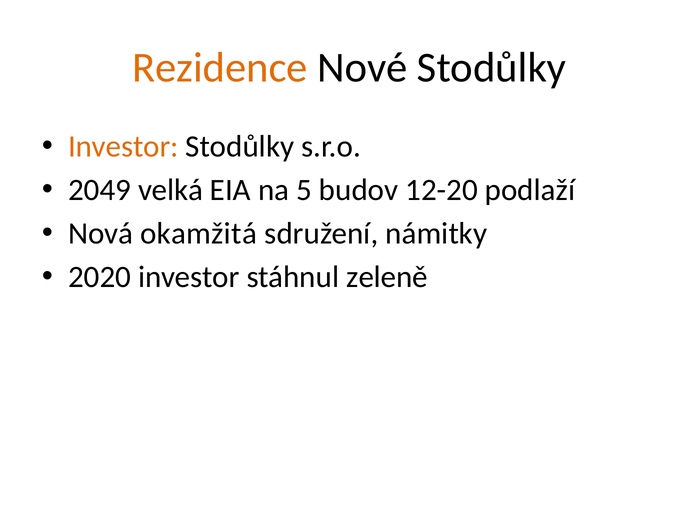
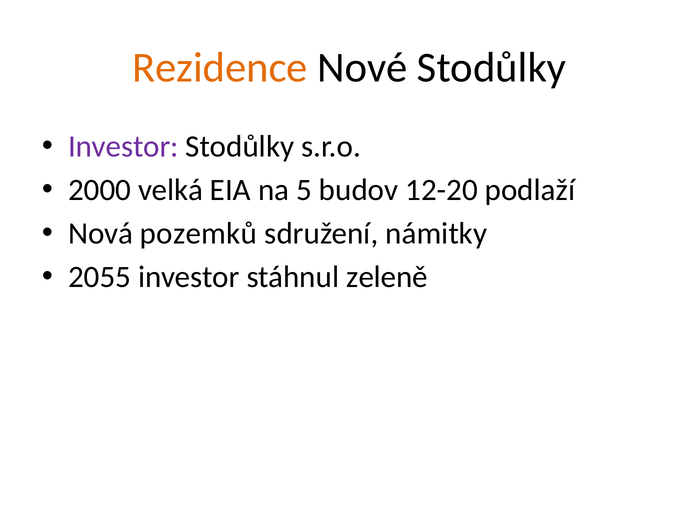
Investor colour: orange -> purple (123, 147)
2049: 2049 -> 2000 (100, 190)
okamžitá: okamžitá -> pozemků (199, 234)
2020: 2020 -> 2055 (100, 277)
